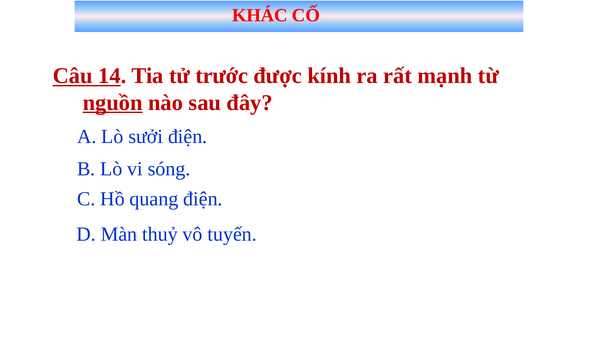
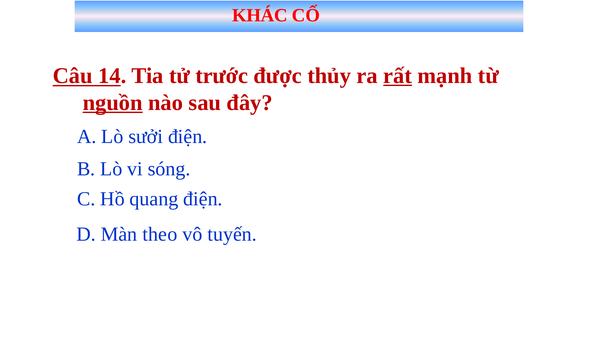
kính: kính -> thủy (329, 76)
rất underline: none -> present (398, 76)
thuỷ: thuỷ -> theo (160, 234)
